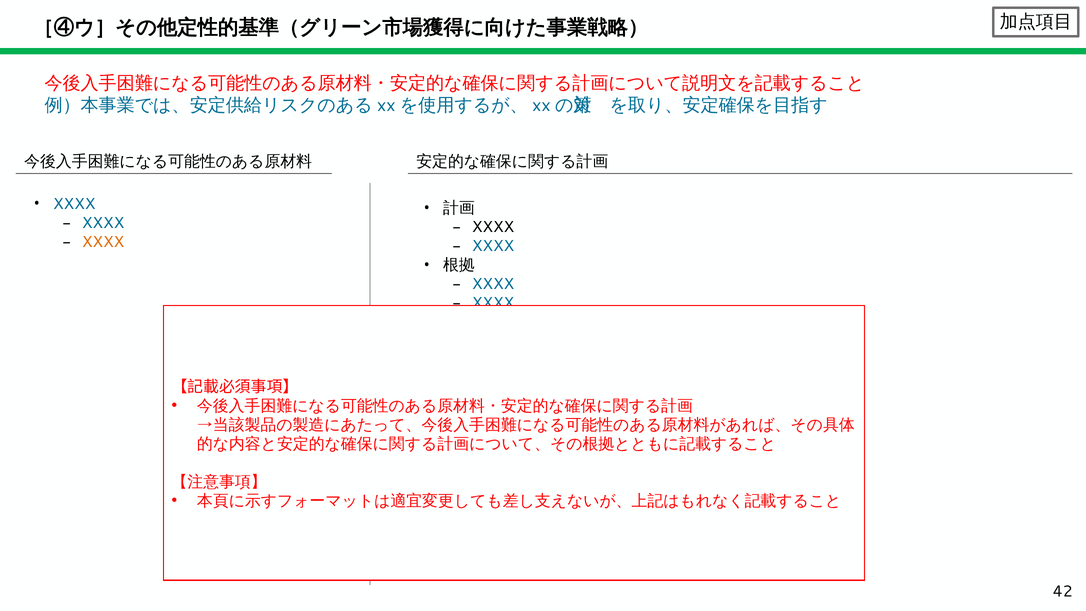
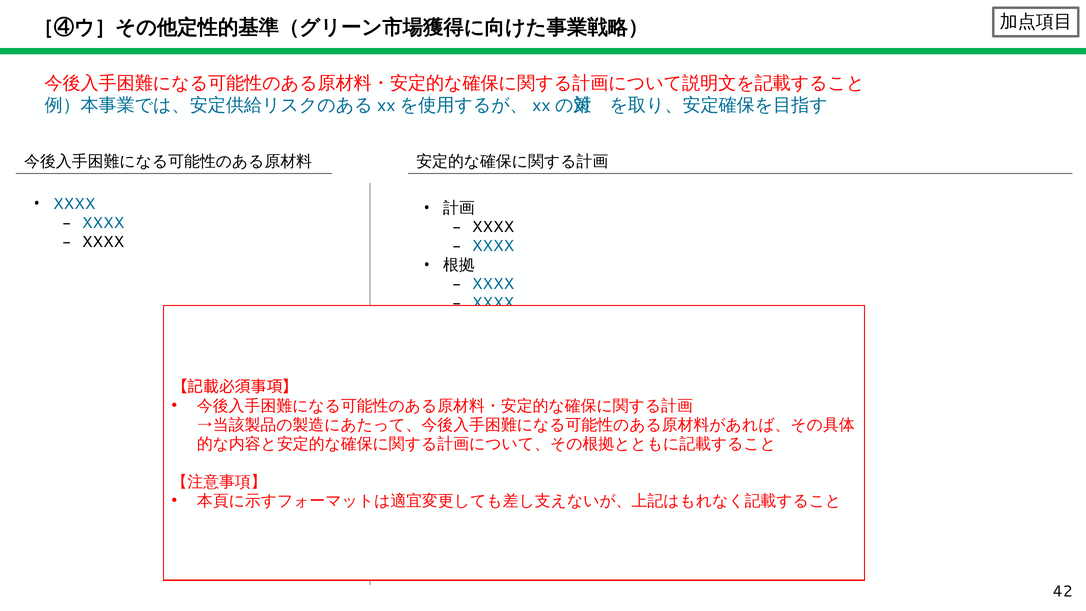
XXXX colour: orange -> black (103, 242)
